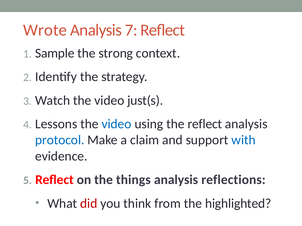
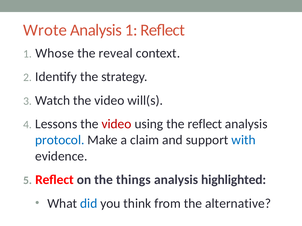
Analysis 7: 7 -> 1 (131, 30)
Sample: Sample -> Whose (55, 53)
strong: strong -> reveal (116, 53)
just(s: just(s -> will(s (145, 101)
video colour: blue -> red (117, 124)
reflections: reflections -> highlighted (234, 180)
did colour: red -> blue (89, 204)
highlighted: highlighted -> alternative (238, 204)
